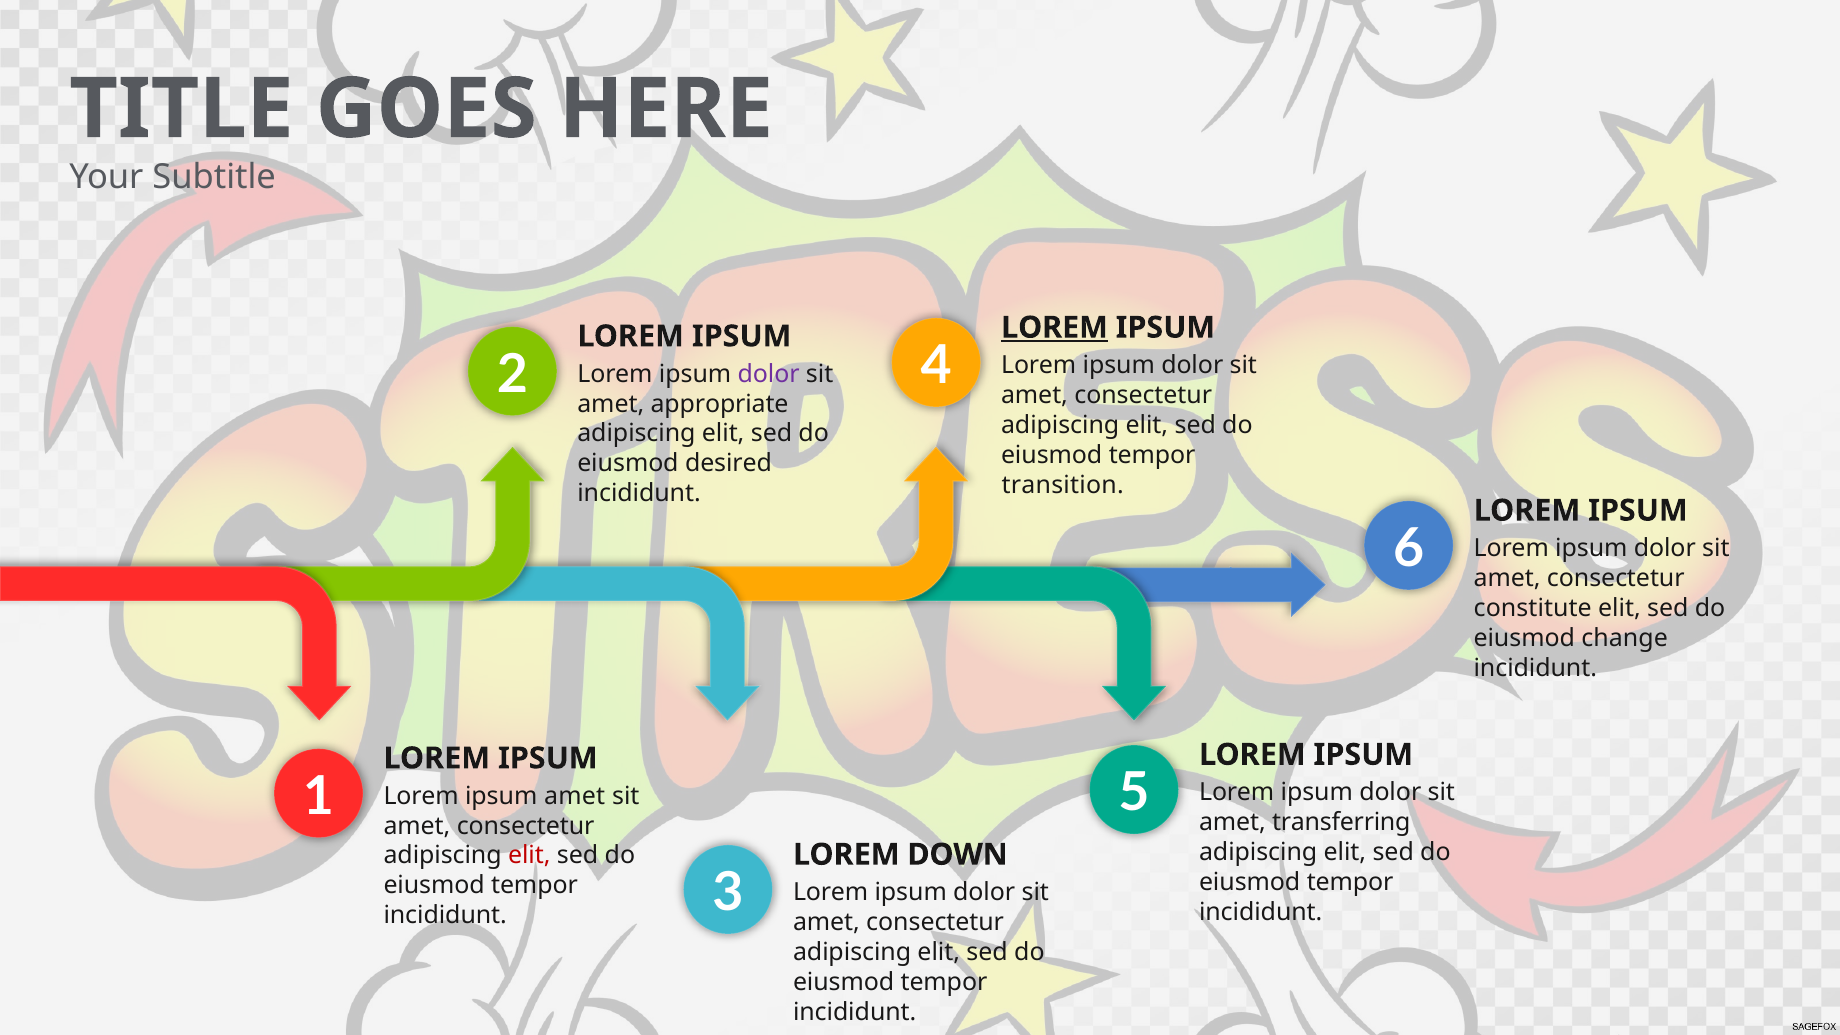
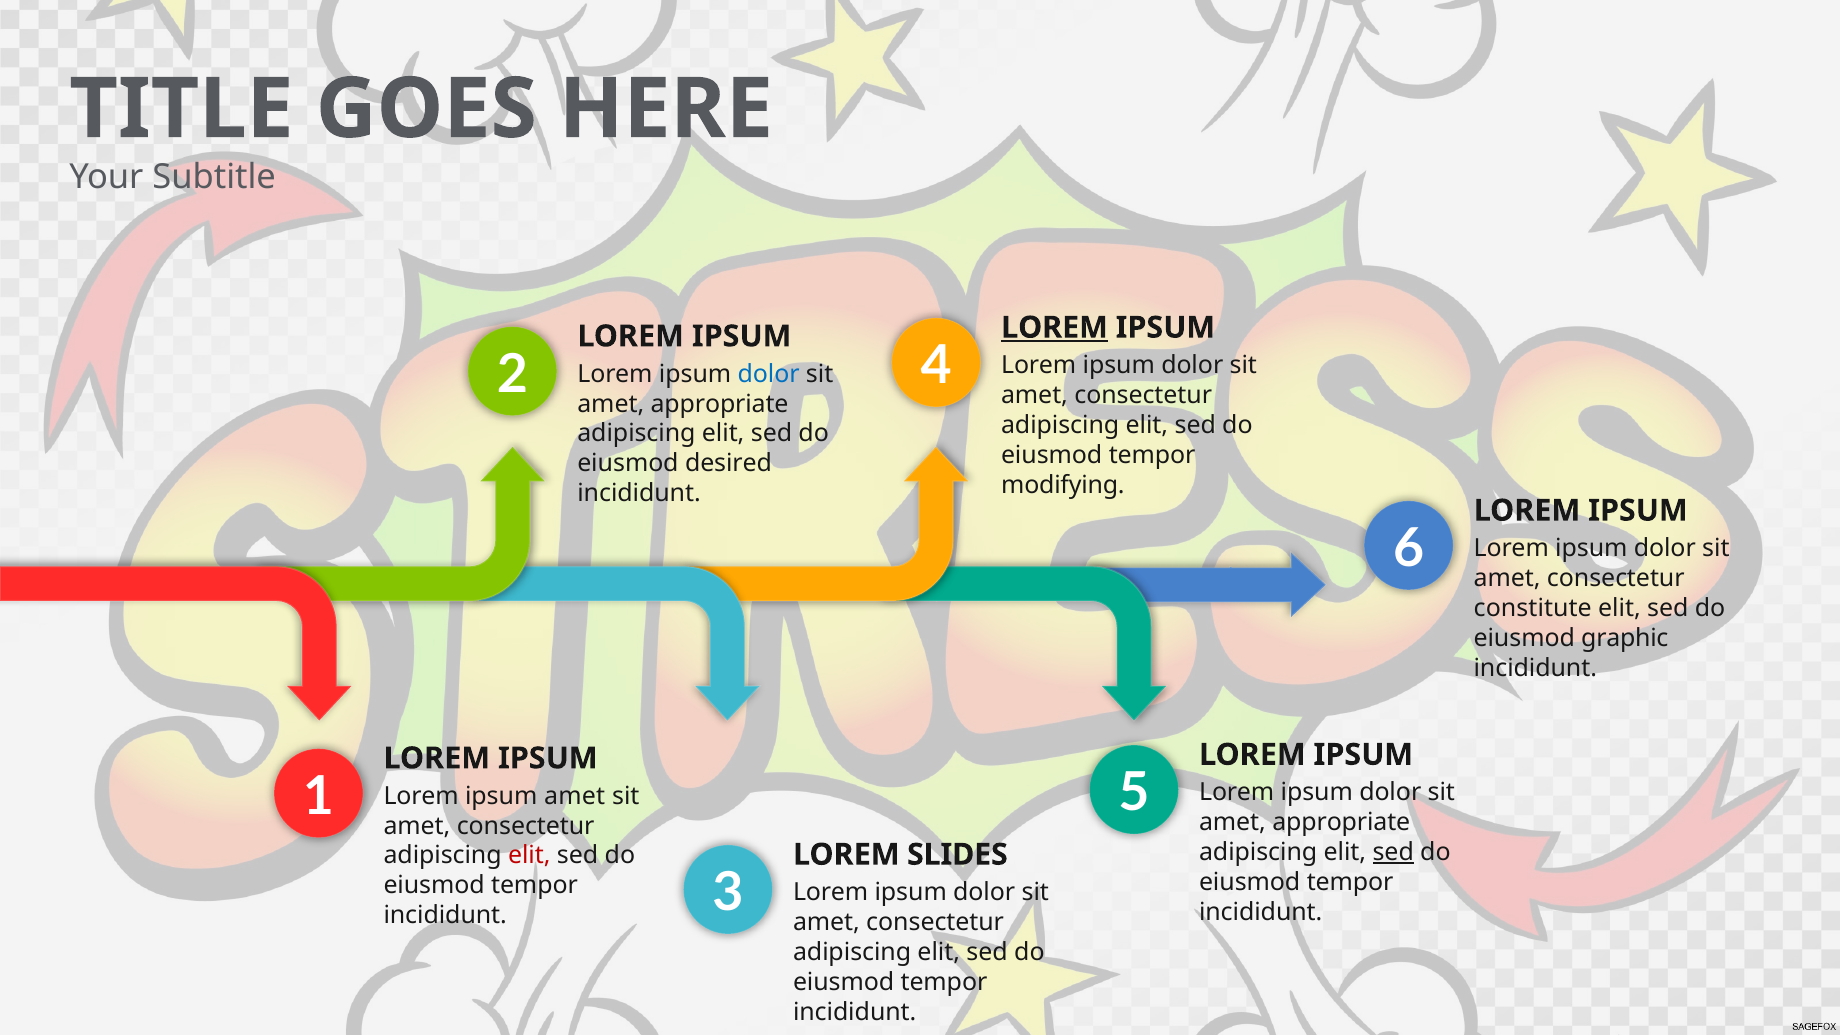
dolor colour: purple -> blue (769, 374)
transition: transition -> modifying (1063, 485)
change: change -> graphic (1625, 638)
transferring: transferring -> appropriate (1341, 822)
sed underline: none -> present (1393, 852)
DOWN: DOWN -> SLIDES (957, 855)
